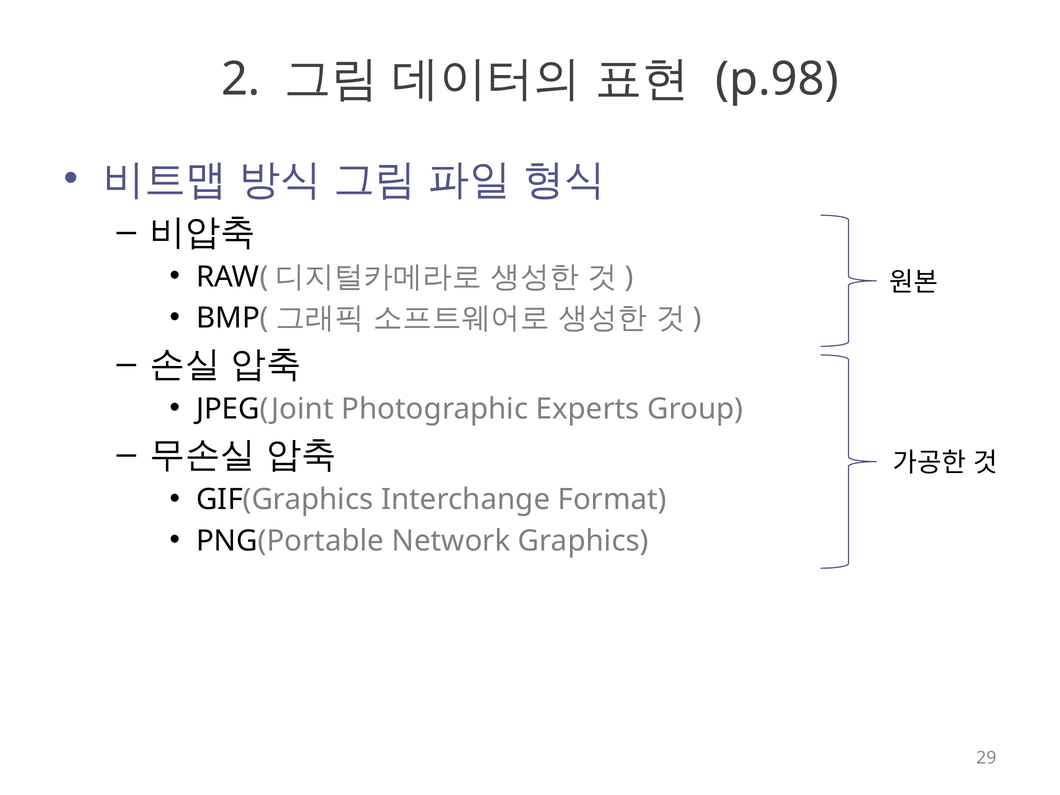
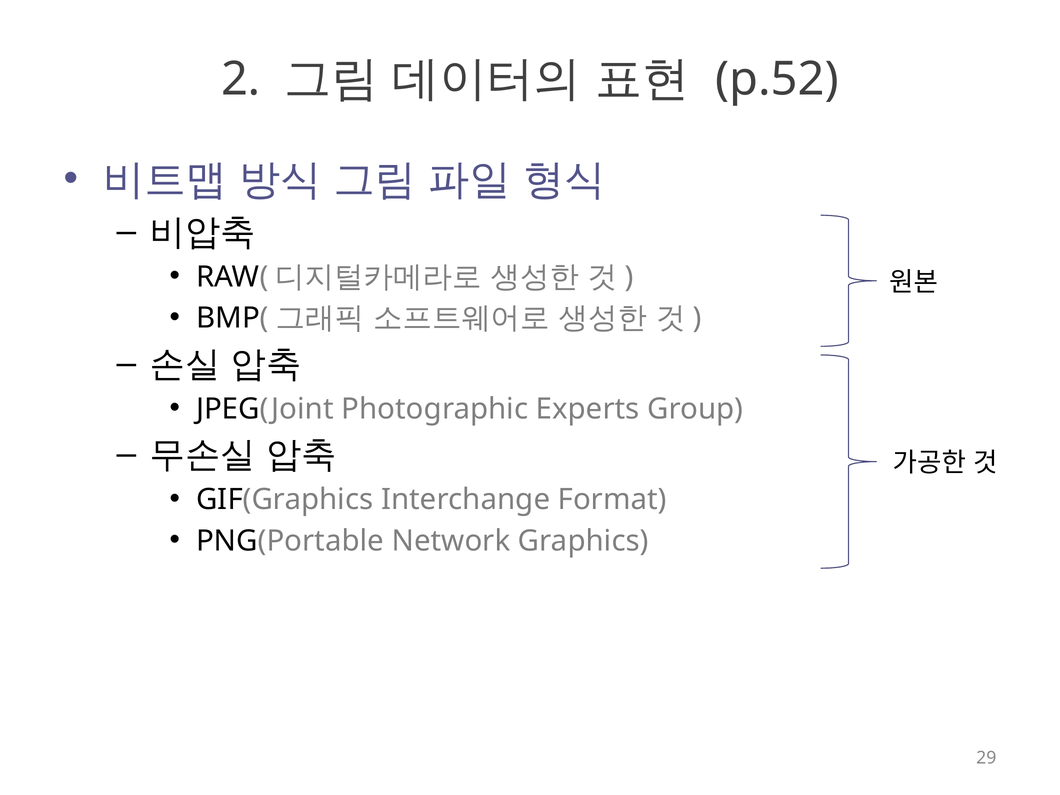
p.98: p.98 -> p.52 (777, 79)
